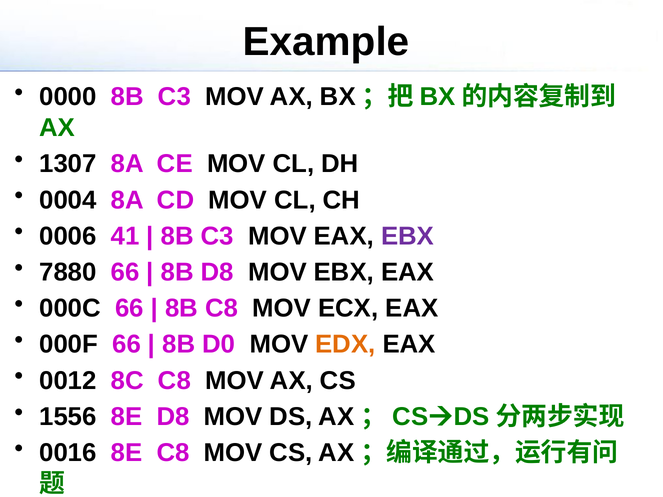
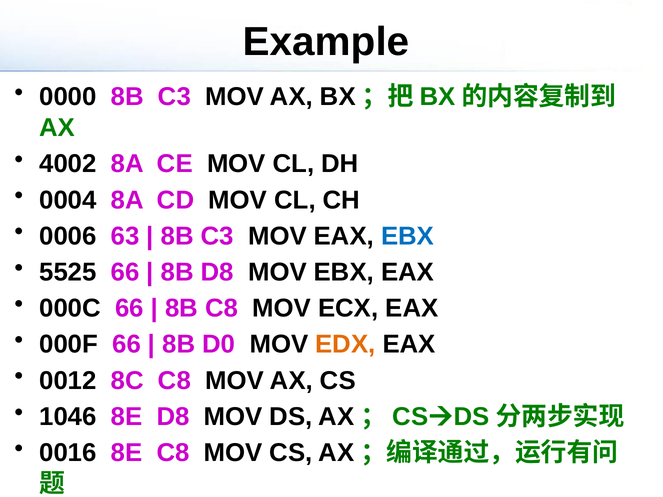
1307: 1307 -> 4002 (68, 164)
41: 41 -> 63 (125, 236)
EBX colour: purple -> blue (408, 236)
7880: 7880 -> 5525 (68, 272)
1556: 1556 -> 1046 (68, 417)
